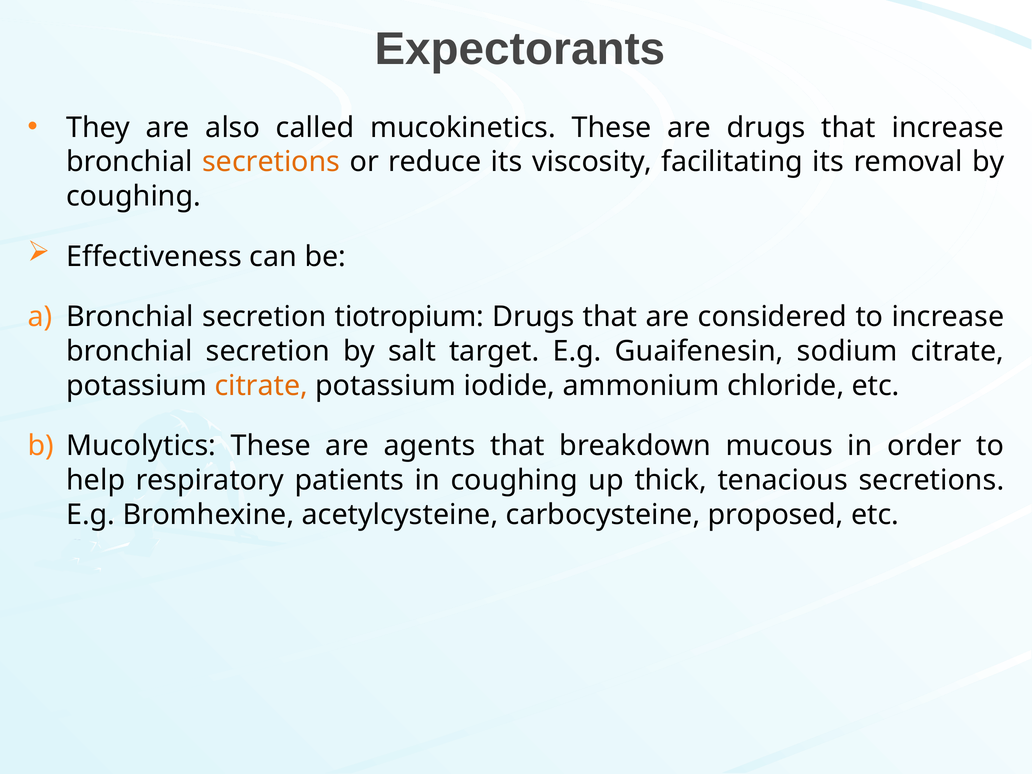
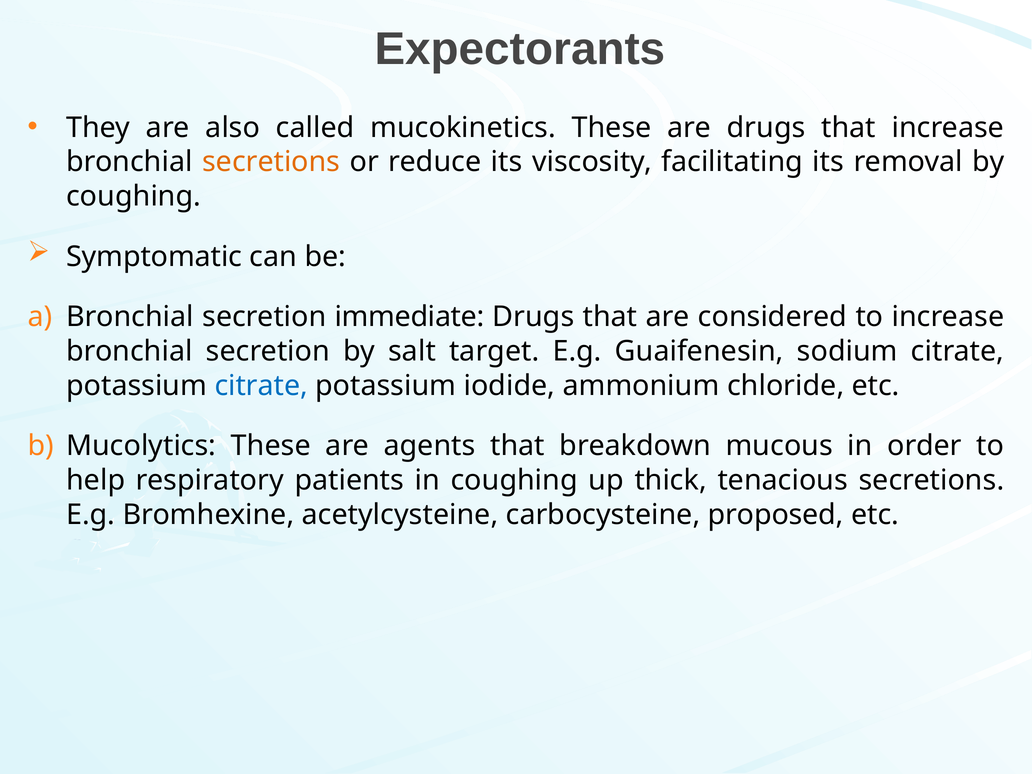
Effectiveness: Effectiveness -> Symptomatic (154, 257)
tiotropium: tiotropium -> immediate (410, 317)
citrate colour: orange -> blue (261, 386)
